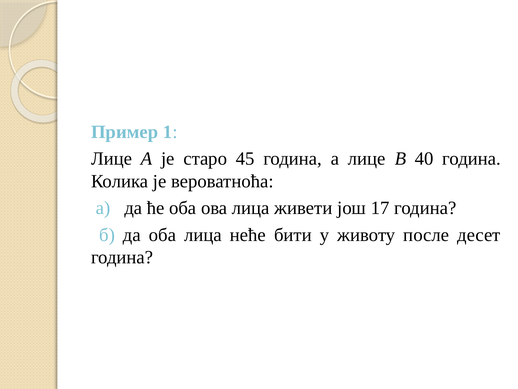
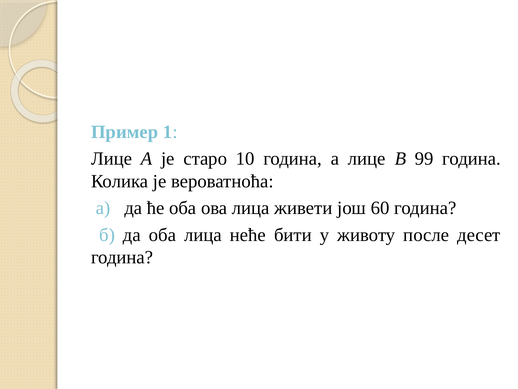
45: 45 -> 10 (245, 158)
40: 40 -> 99 (424, 158)
17: 17 -> 60 (380, 208)
